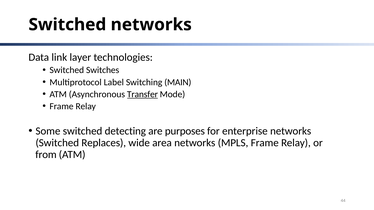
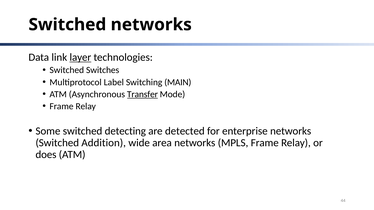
layer underline: none -> present (80, 57)
purposes: purposes -> detected (185, 131)
Replaces: Replaces -> Addition (104, 143)
from: from -> does (46, 155)
